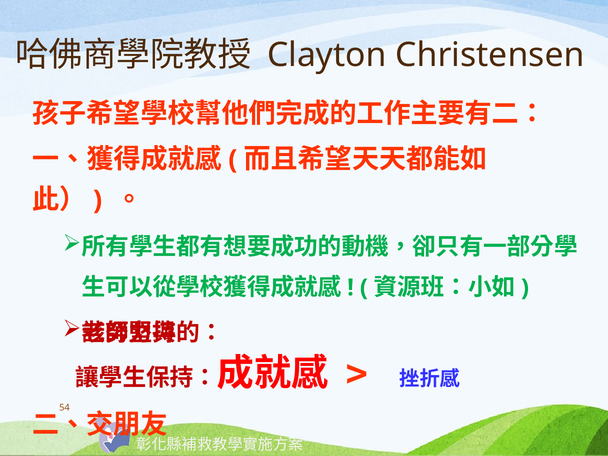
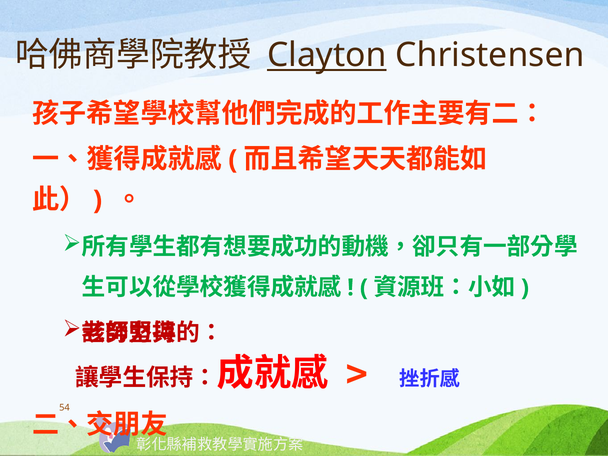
Clayton underline: none -> present (327, 55)
